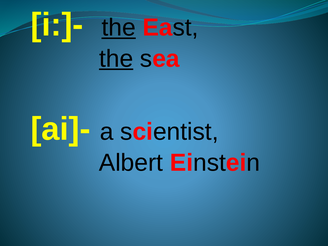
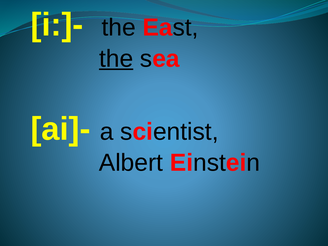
the underline: present -> none (119, 28)
